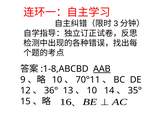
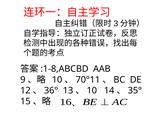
AAB underline: present -> none (102, 69)
